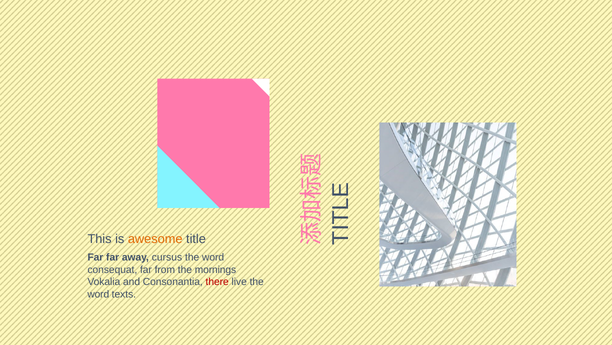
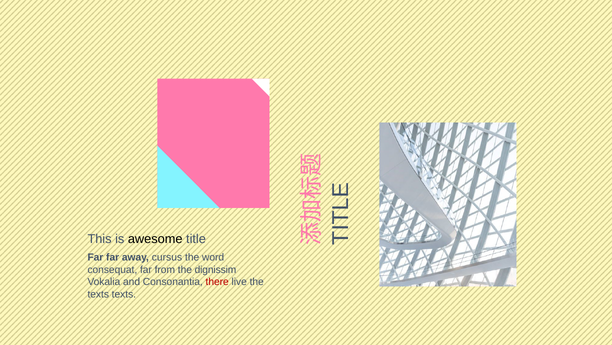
awesome colour: orange -> black (155, 239)
mornings: mornings -> dignissim (215, 269)
word: word -> texts (98, 294)
